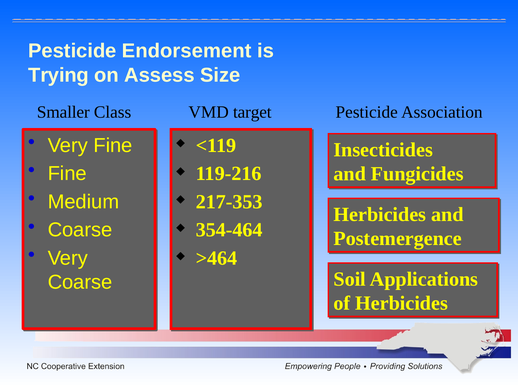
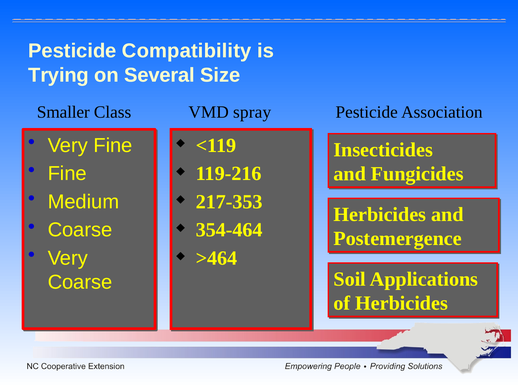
Endorsement: Endorsement -> Compatibility (187, 51)
Assess: Assess -> Several (160, 75)
target: target -> spray (252, 112)
